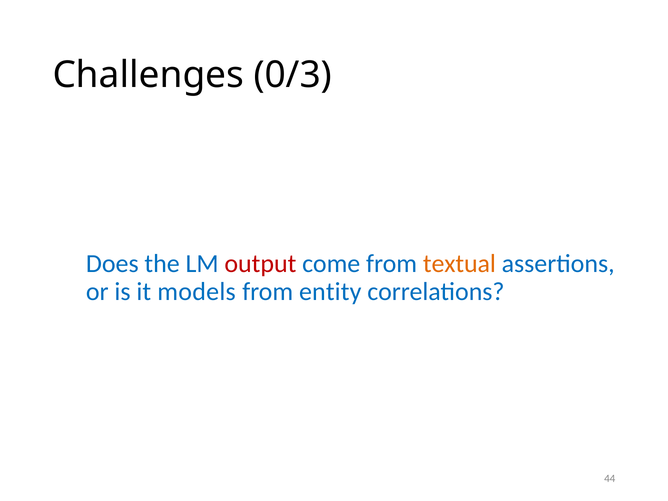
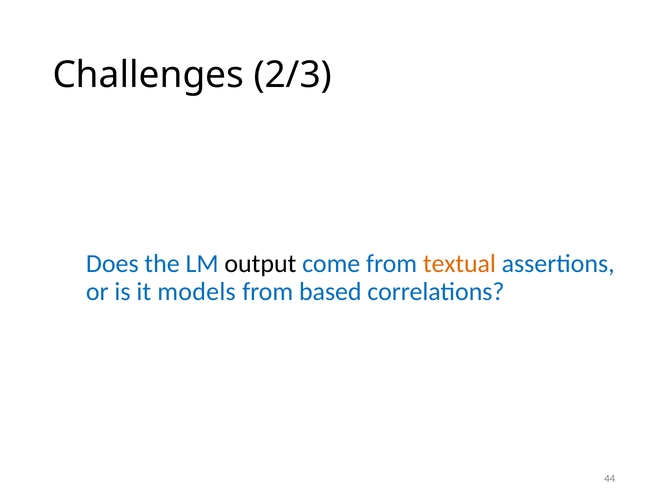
0/3: 0/3 -> 2/3 (293, 75)
output colour: red -> black (260, 263)
entity: entity -> based (330, 291)
